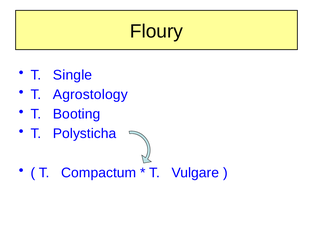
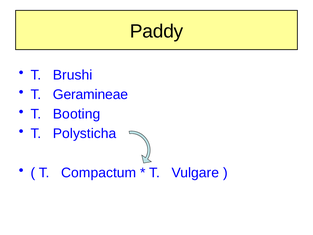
Floury: Floury -> Paddy (157, 31)
Single: Single -> Brushi (73, 75)
Agrostology: Agrostology -> Geramineae (90, 95)
